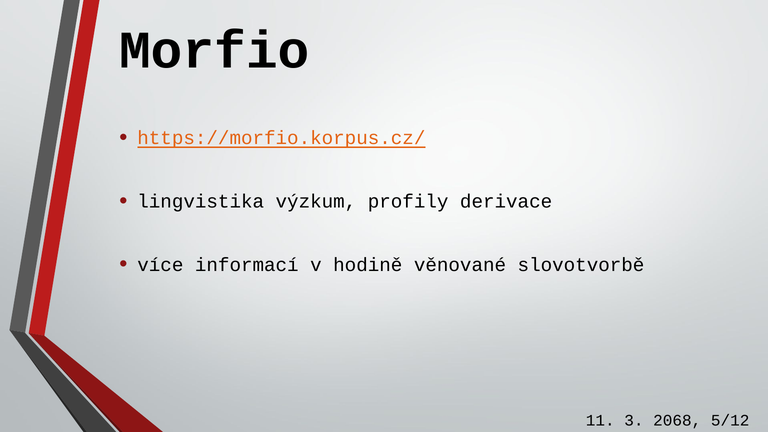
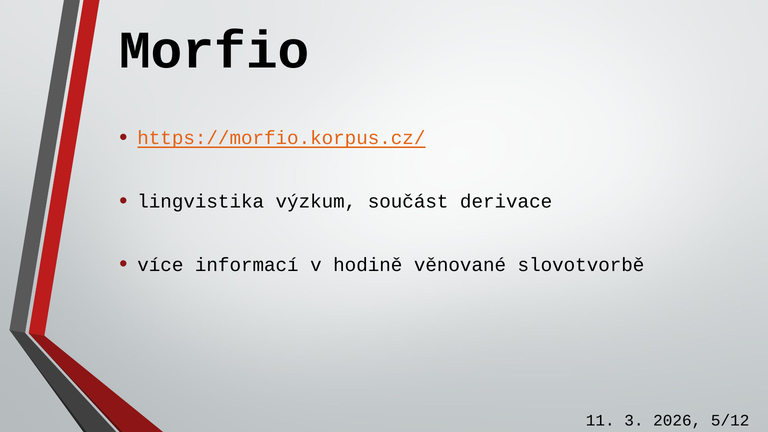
profily: profily -> součást (408, 201)
2068: 2068 -> 2026 (677, 420)
